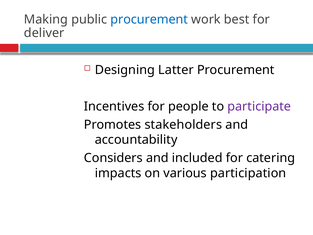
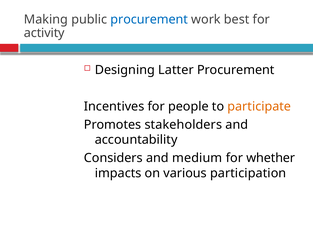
deliver: deliver -> activity (44, 33)
participate colour: purple -> orange (259, 106)
included: included -> medium (197, 158)
catering: catering -> whether (271, 158)
